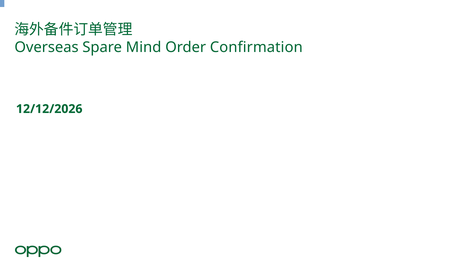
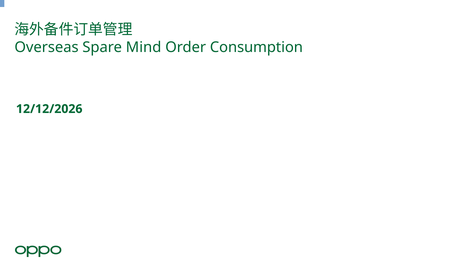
Confirmation: Confirmation -> Consumption (256, 47)
